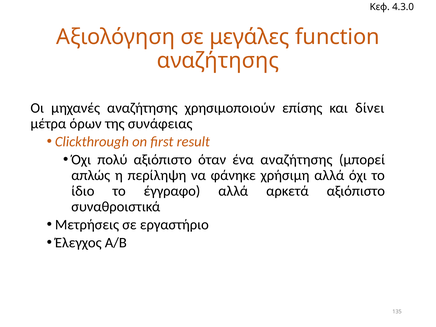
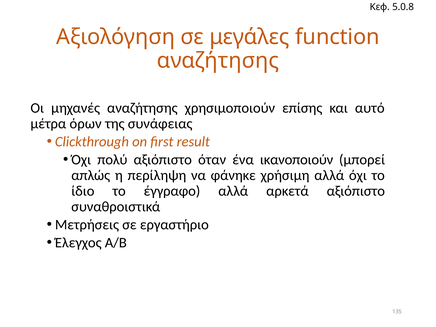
4.3.0: 4.3.0 -> 5.0.8 (403, 7)
δίνει: δίνει -> αυτό (370, 108)
ένα αναζήτησης: αναζήτησης -> ικανοποιούν (297, 160)
